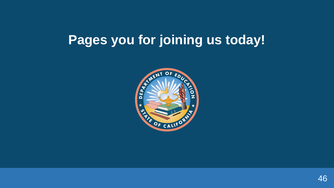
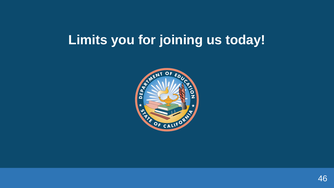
Pages: Pages -> Limits (88, 40)
